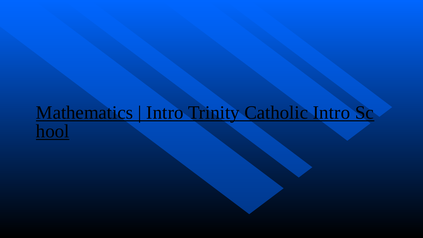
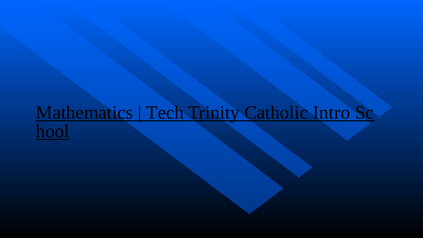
Intro: Intro -> Tech (165, 113)
